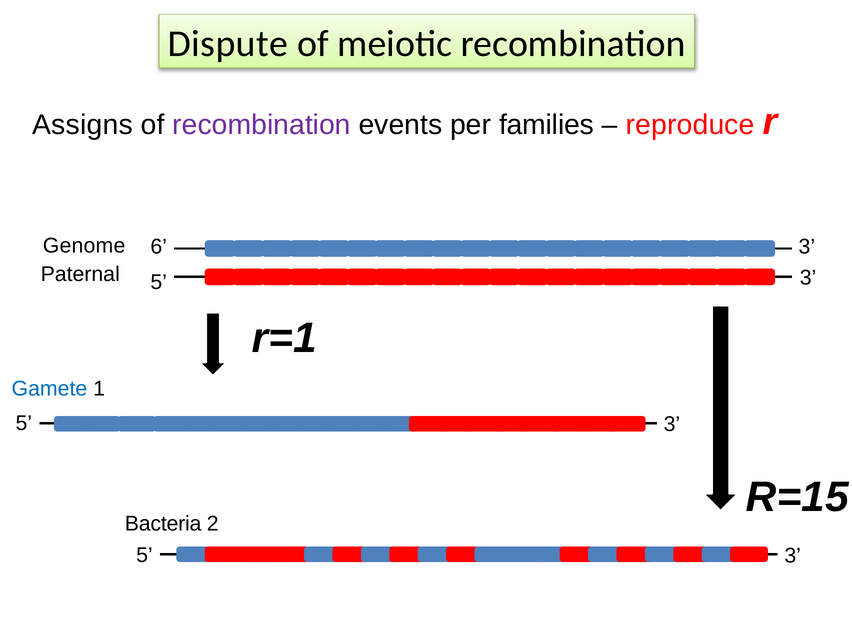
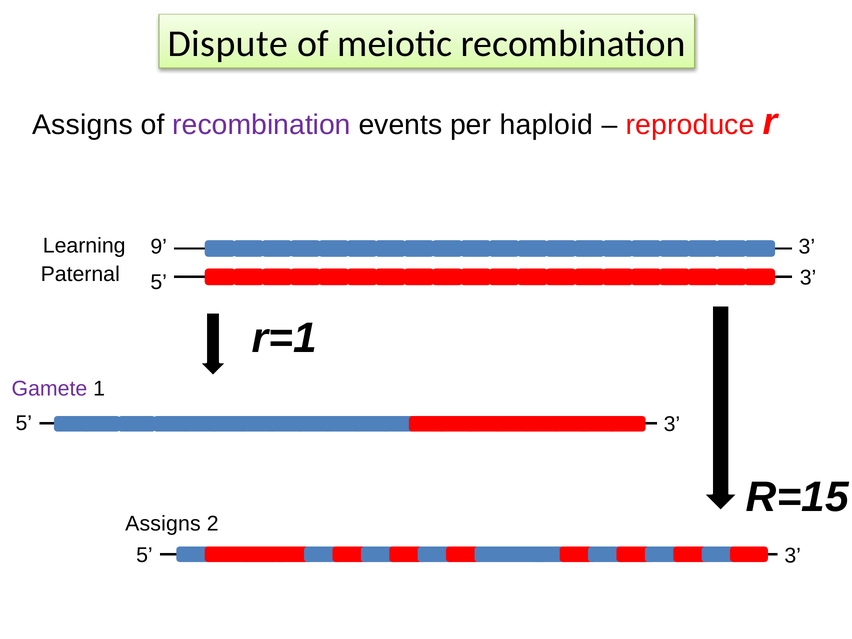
families: families -> haploid (546, 125)
Genome: Genome -> Learning (84, 246)
6: 6 -> 9 (159, 247)
Gamete colour: blue -> purple (49, 389)
Bacteria: Bacteria -> Assigns (163, 524)
